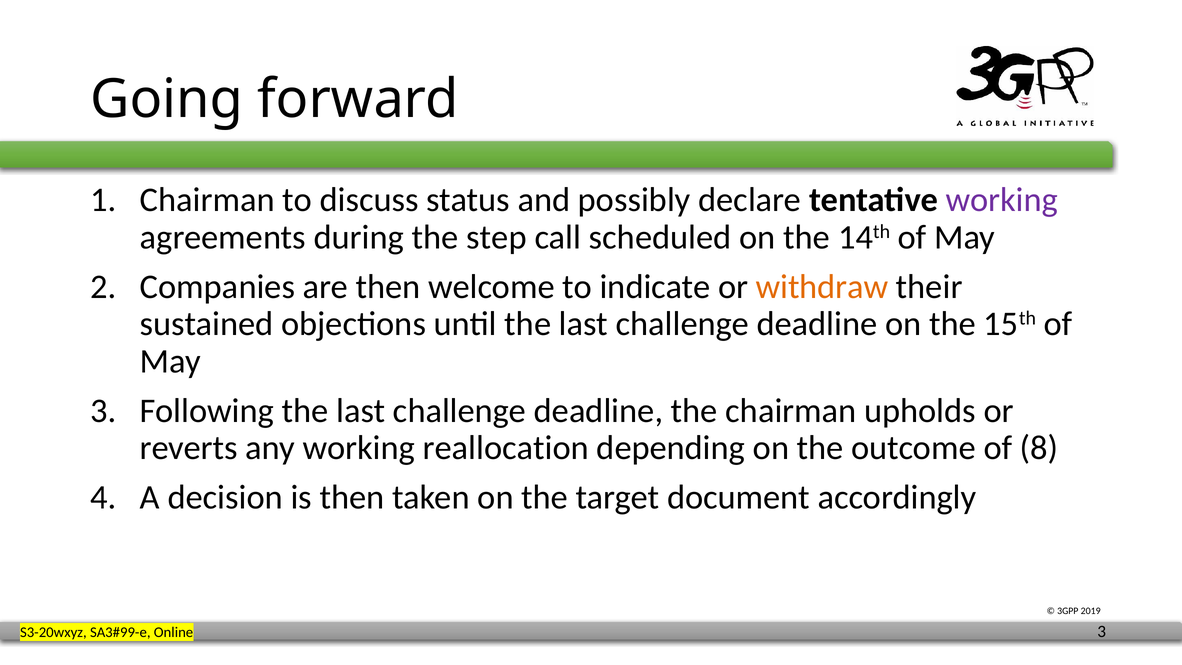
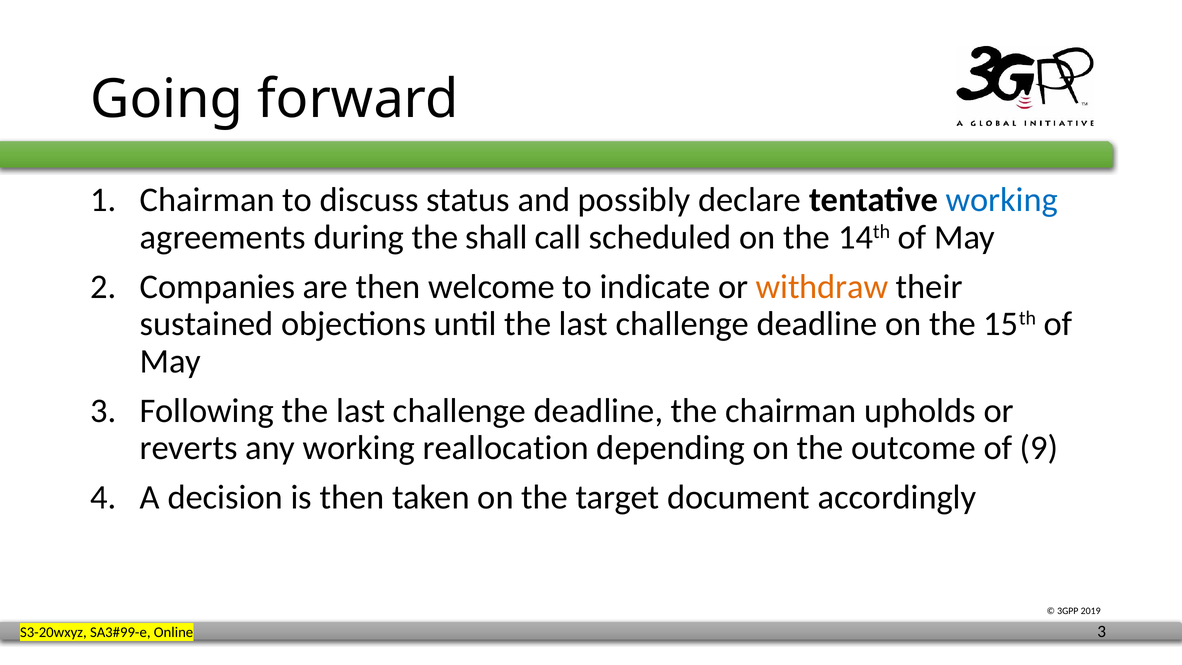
working colour: purple -> blue (1002, 200)
step: step -> shall (497, 237)
8: 8 -> 9 (1039, 448)
